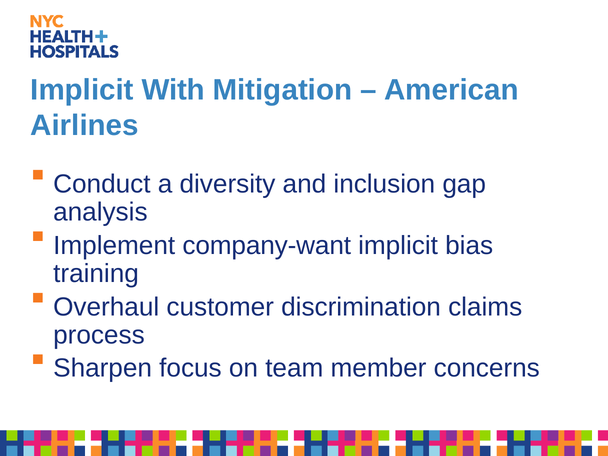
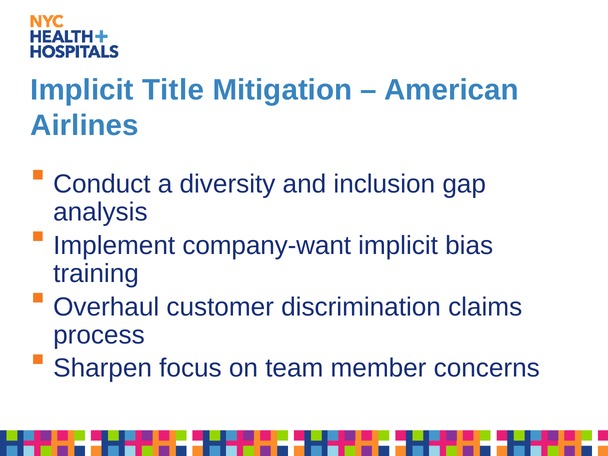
With: With -> Title (173, 90)
